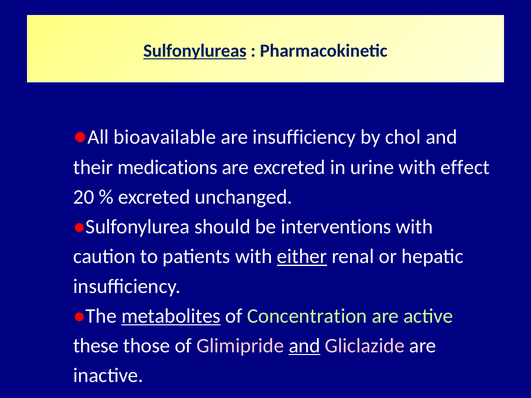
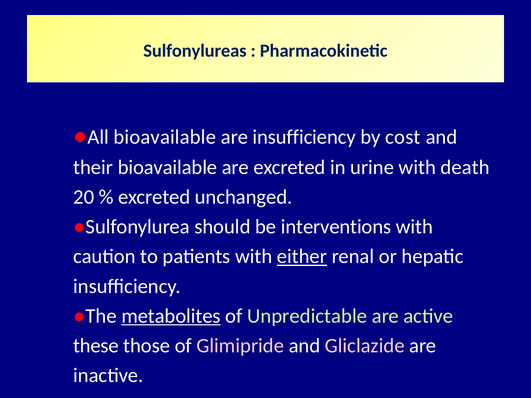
Sulfonylureas underline: present -> none (195, 51)
chol: chol -> cost (403, 137)
their medications: medications -> bioavailable (167, 167)
effect: effect -> death (465, 167)
Concentration: Concentration -> Unpredictable (307, 316)
and underline: present -> none (305, 346)
